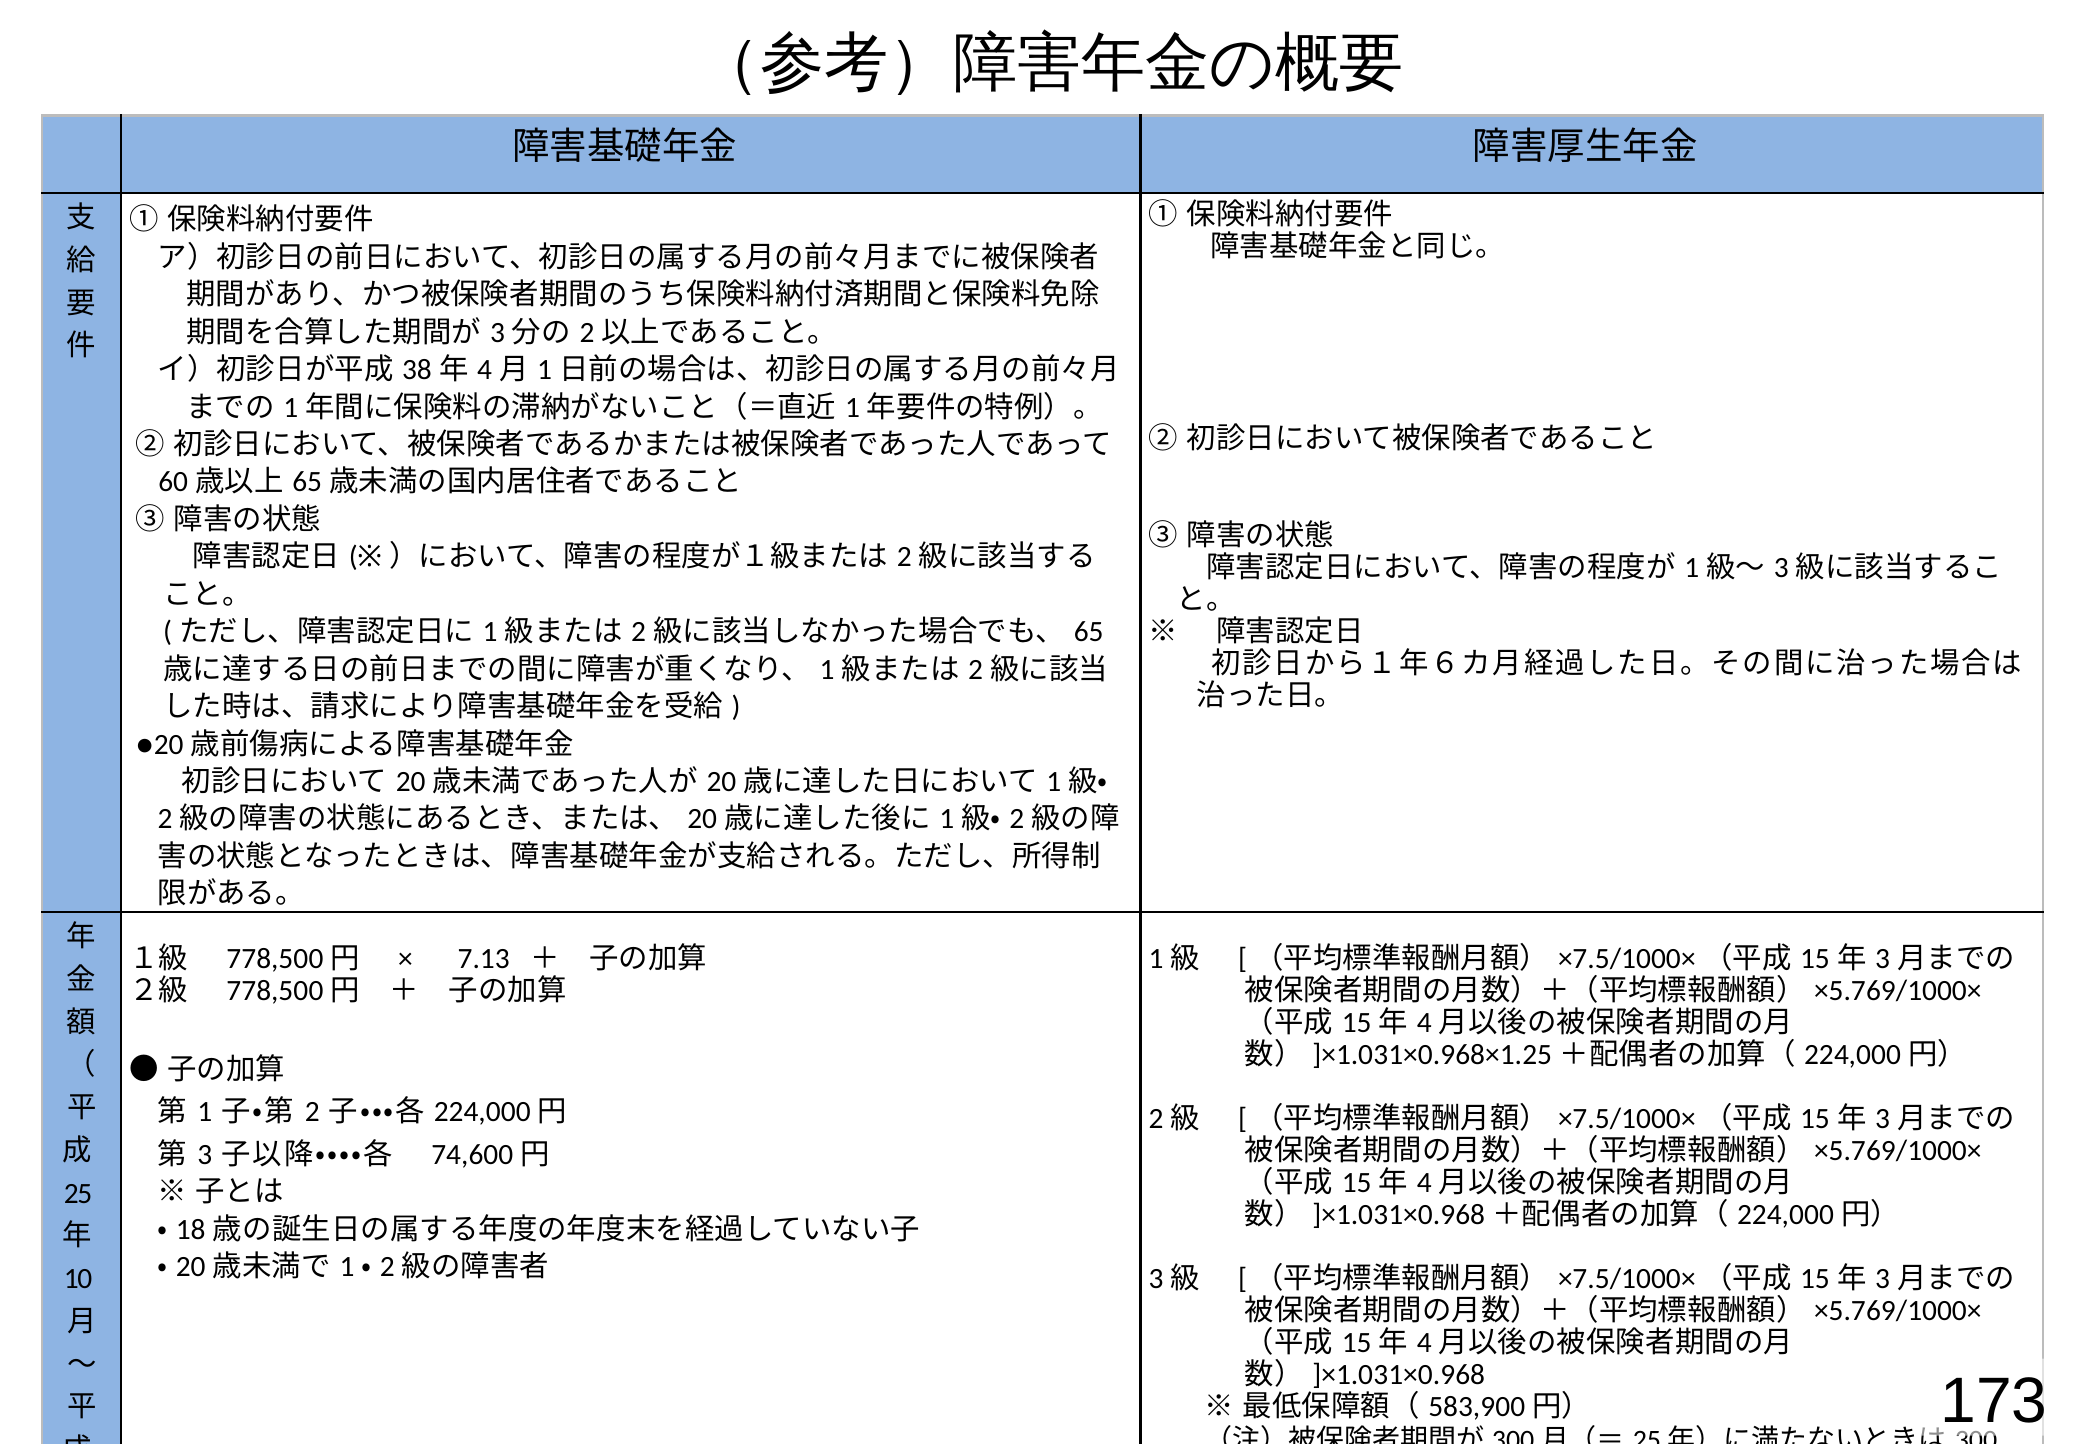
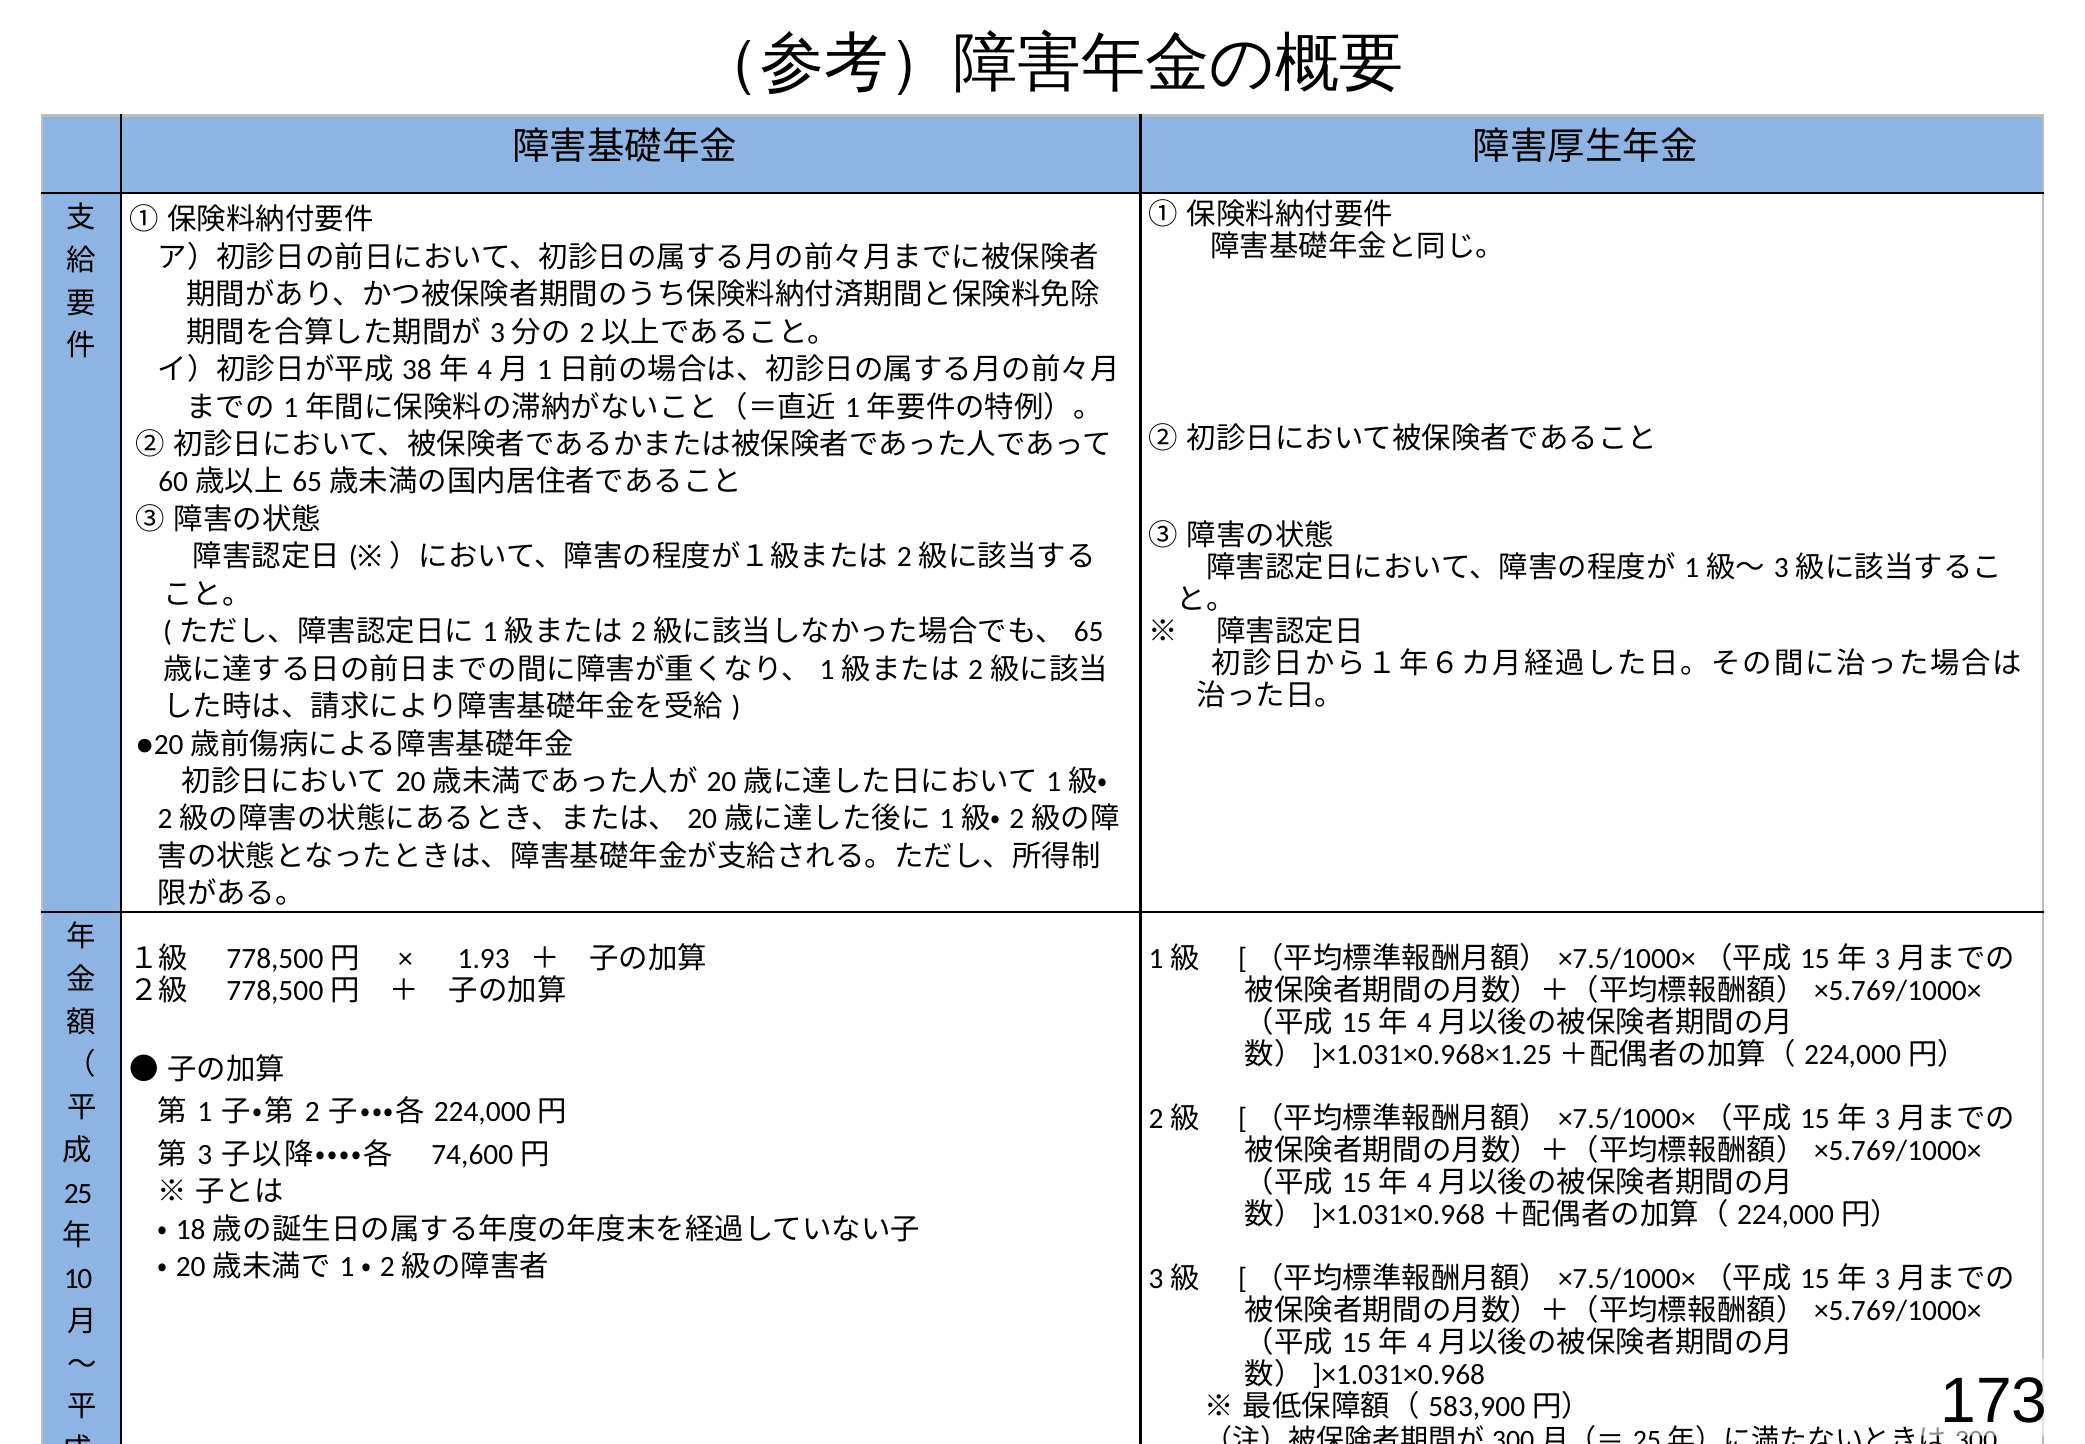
7.13: 7.13 -> 1.93 (484, 958)
